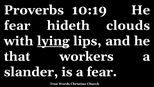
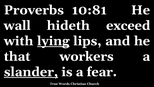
10:19: 10:19 -> 10:81 (89, 10)
fear: fear -> wall (17, 25)
clouds: clouds -> exceed (128, 25)
slander underline: none -> present (31, 72)
